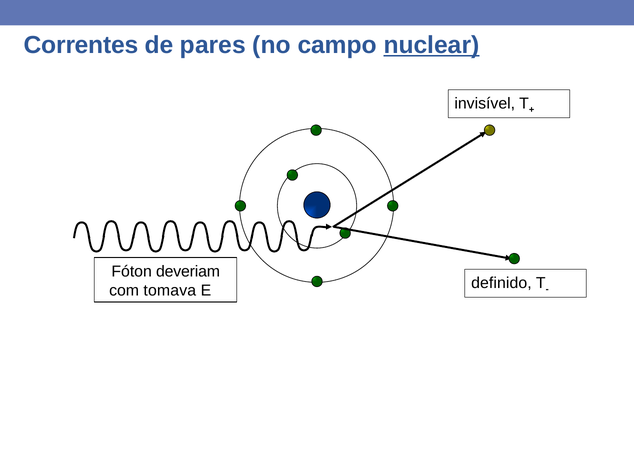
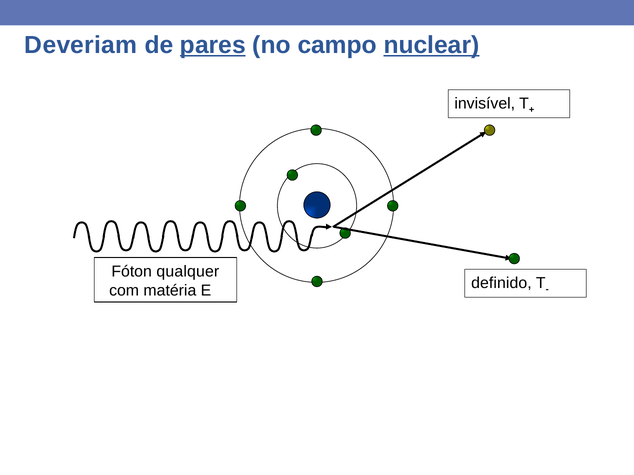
Correntes: Correntes -> Deveriam (81, 45)
pares underline: none -> present (213, 45)
deveriam: deveriam -> qualquer (188, 272)
tomava: tomava -> matéria (170, 291)
